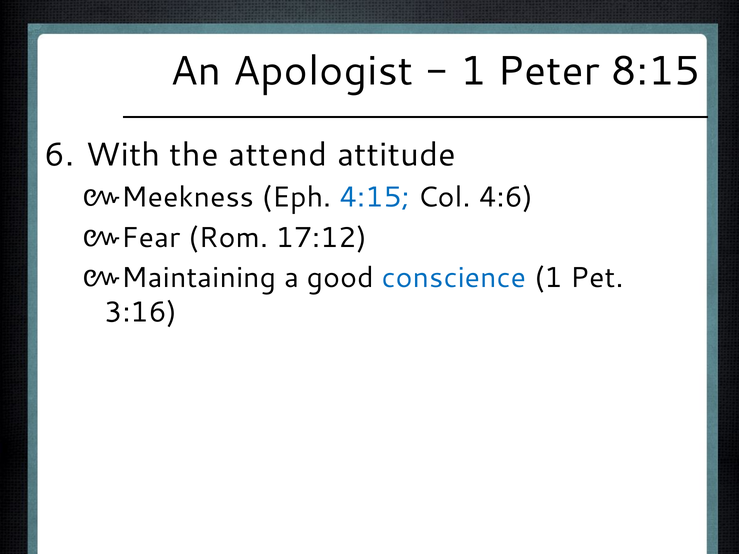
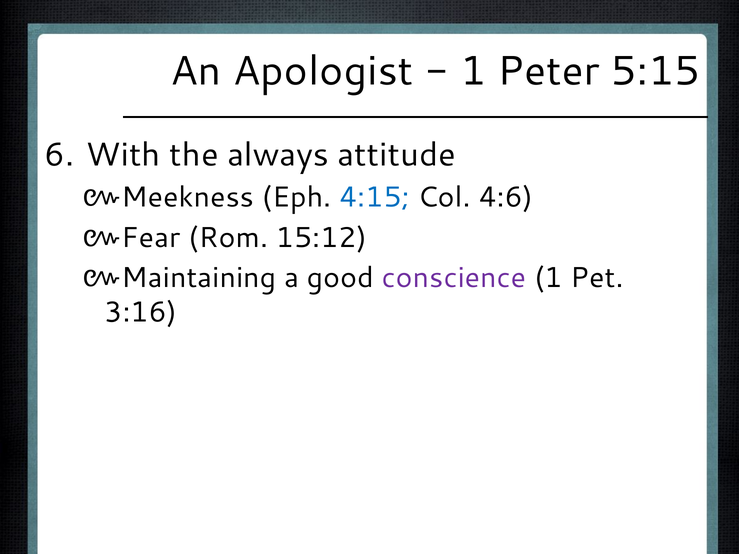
8:15: 8:15 -> 5:15 (656, 71)
attend: attend -> always (278, 155)
17:12: 17:12 -> 15:12 (321, 238)
conscience colour: blue -> purple (454, 278)
